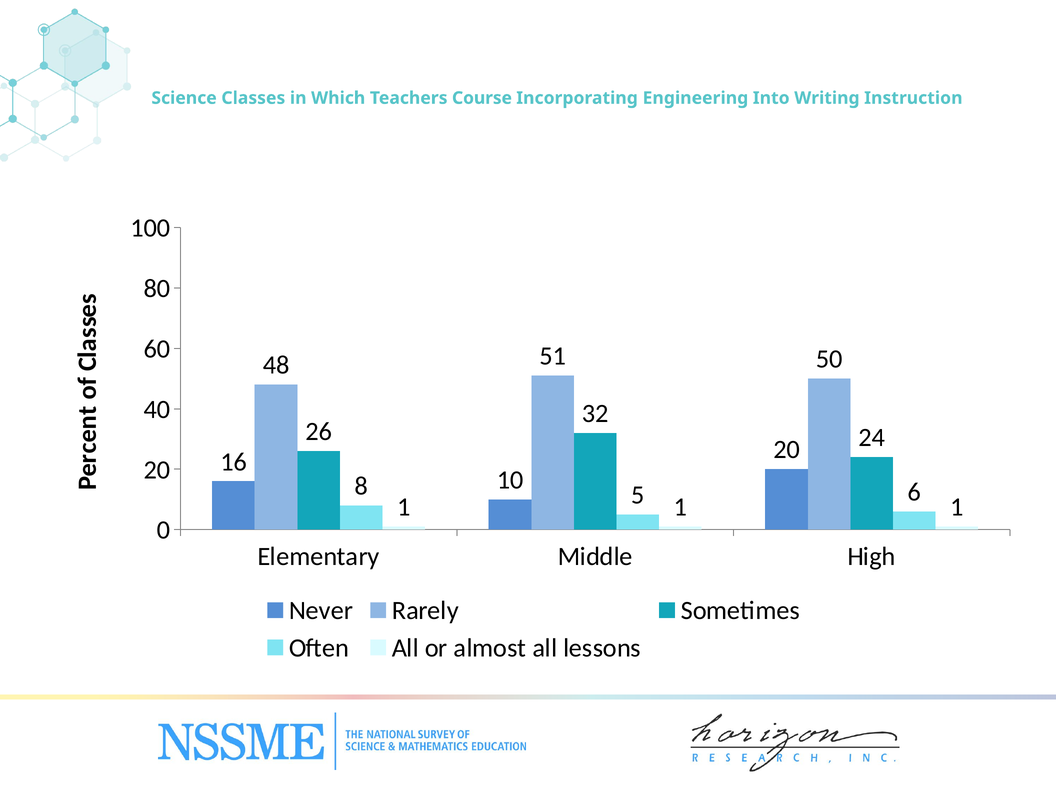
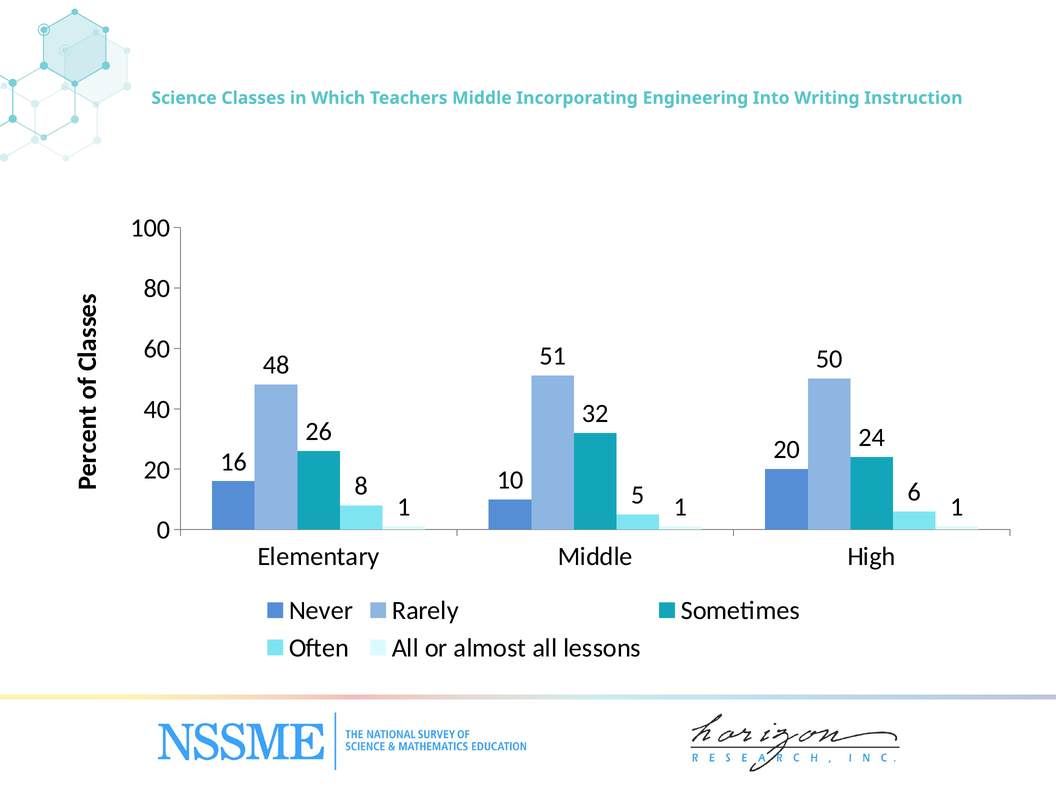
Teachers Course: Course -> Middle (482, 98)
